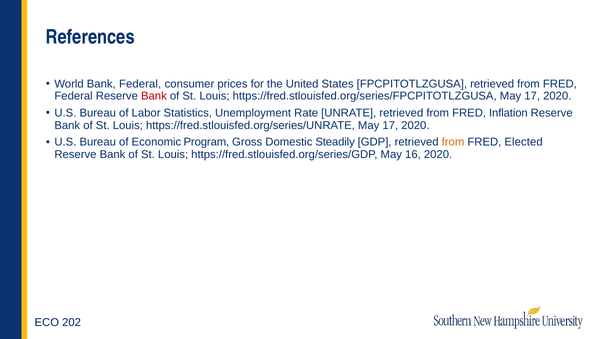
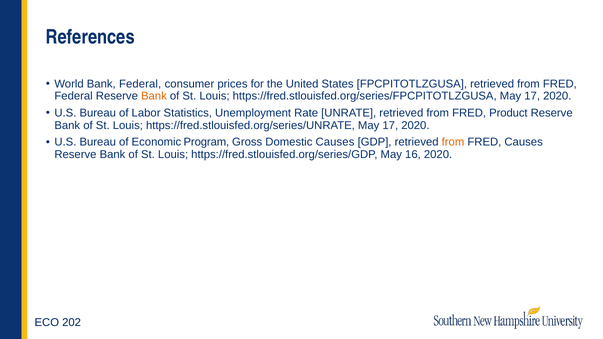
Bank colour: red -> orange (154, 96)
Inflation: Inflation -> Product (508, 113)
Domestic Steadily: Steadily -> Causes (335, 142)
FRED Elected: Elected -> Causes (524, 142)
